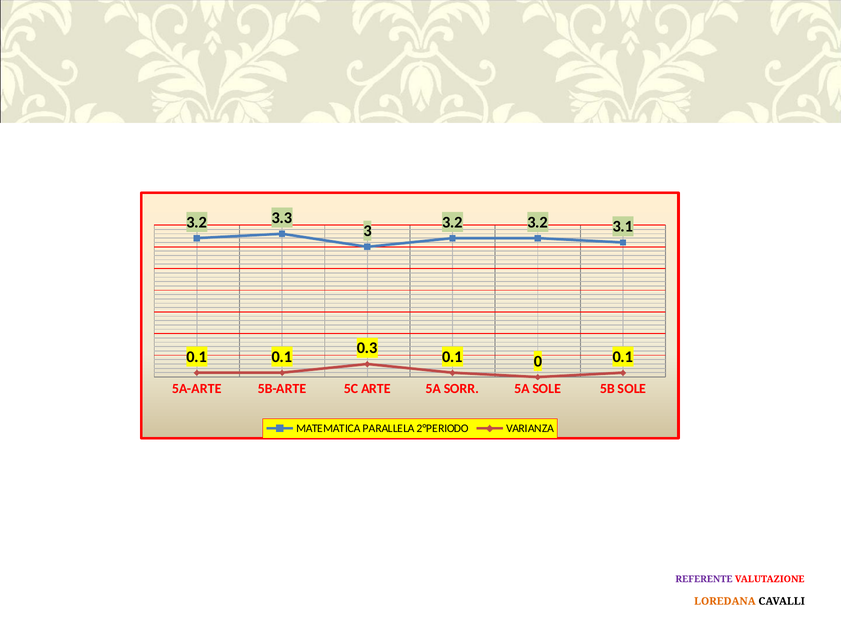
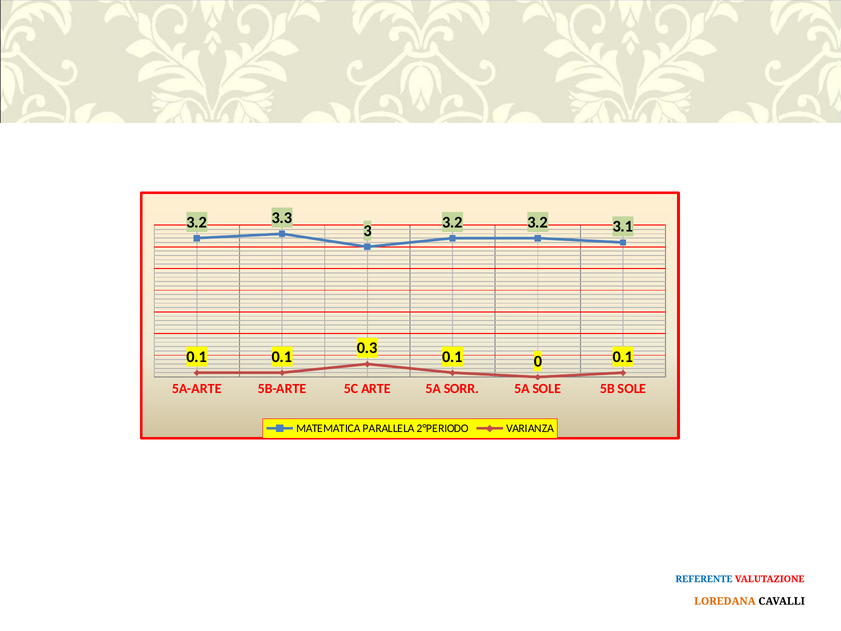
REFERENTE colour: purple -> blue (704, 579)
